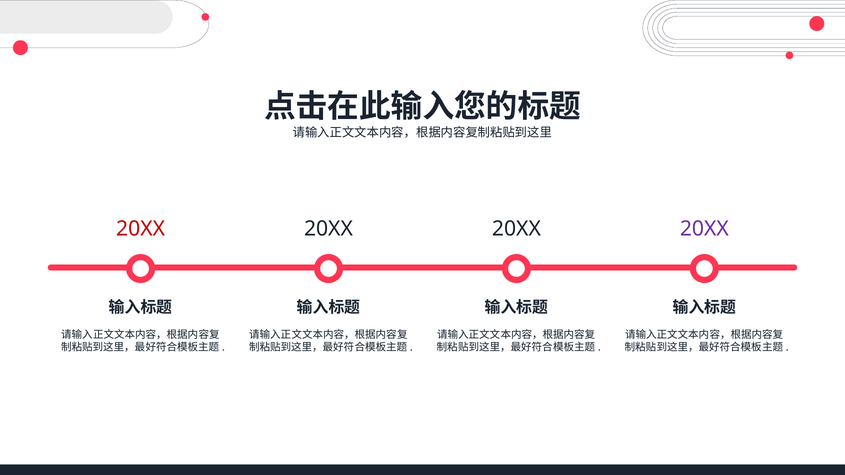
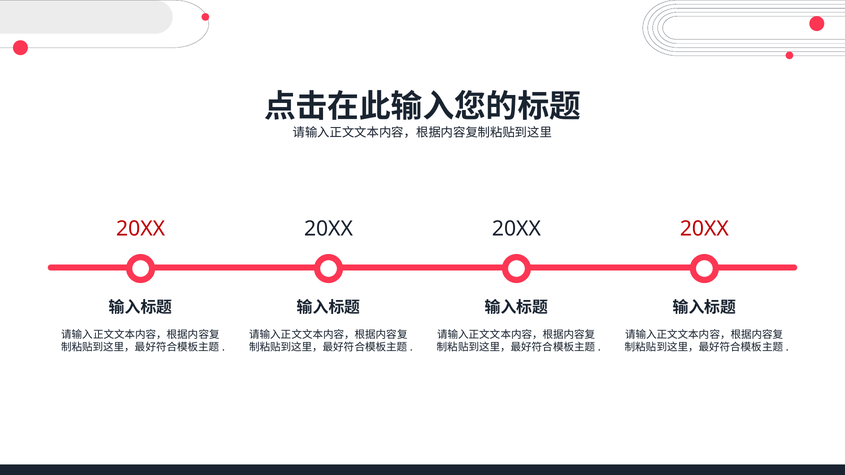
20XX colour: purple -> red (704, 229)
